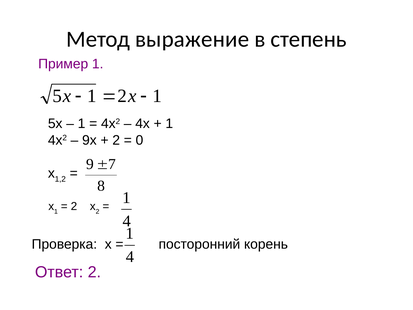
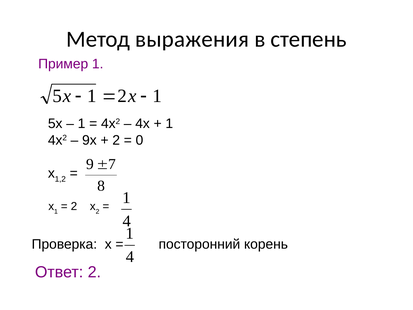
выражение: выражение -> выражения (192, 39)
